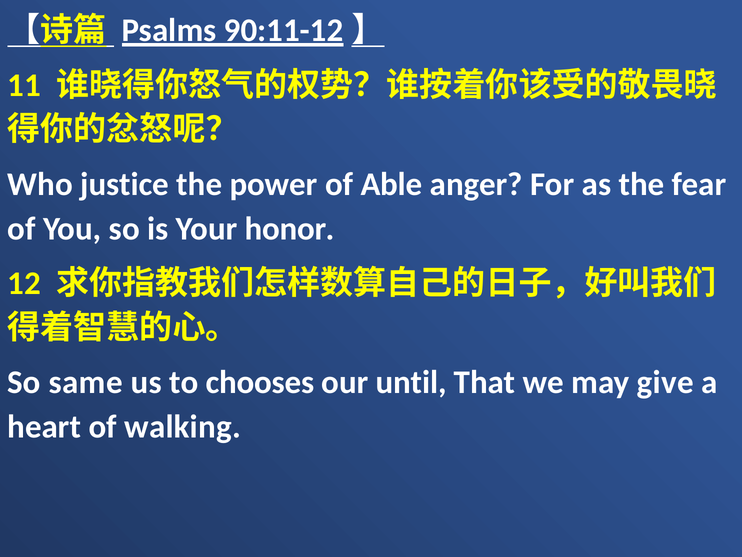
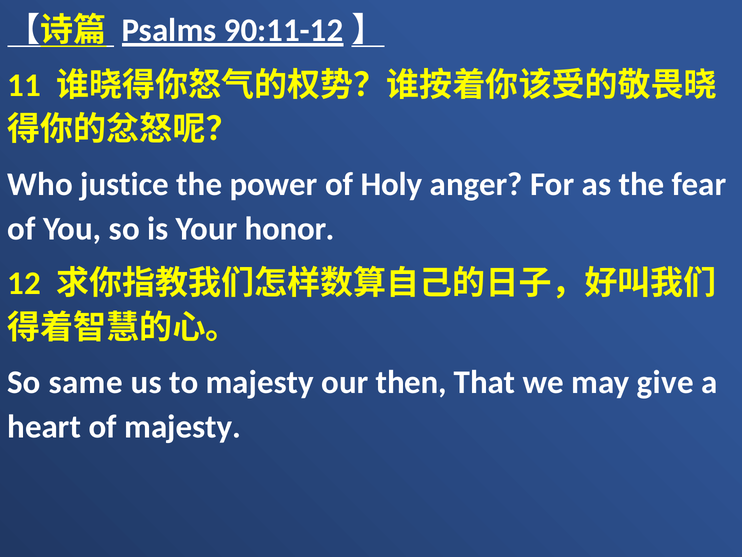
Able: Able -> Holy (392, 184)
to chooses: chooses -> majesty (260, 382)
until: until -> then (411, 382)
of walking: walking -> majesty (183, 426)
